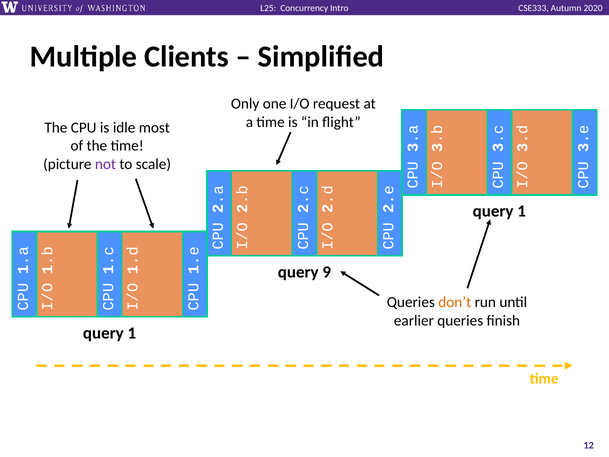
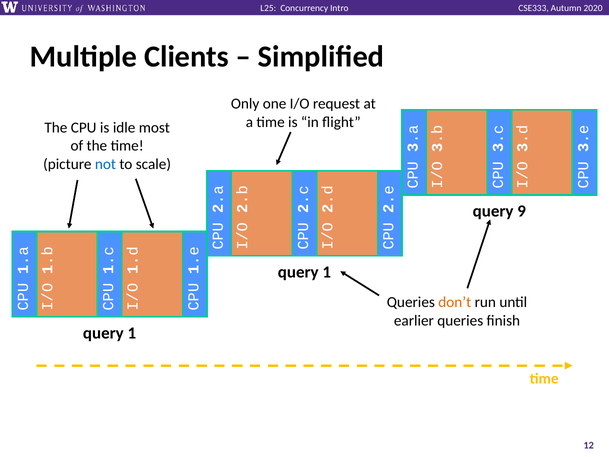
not colour: purple -> blue (105, 164)
1: 1 -> 9 (522, 211)
9: 9 -> 1 (327, 272)
